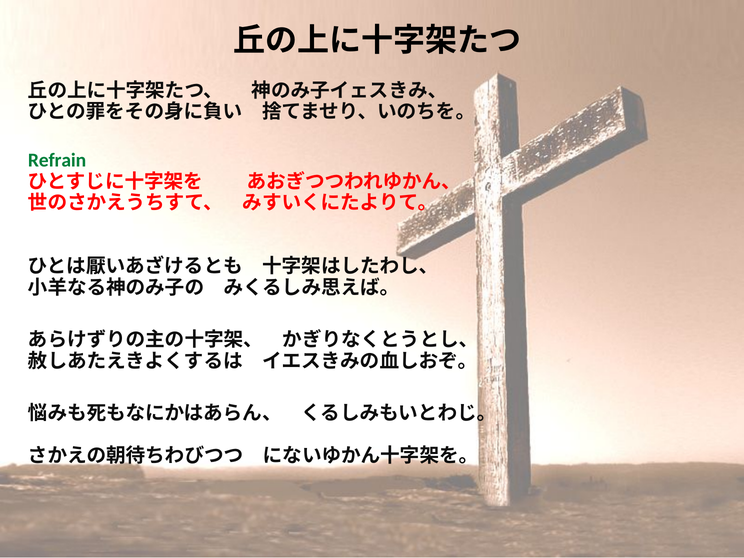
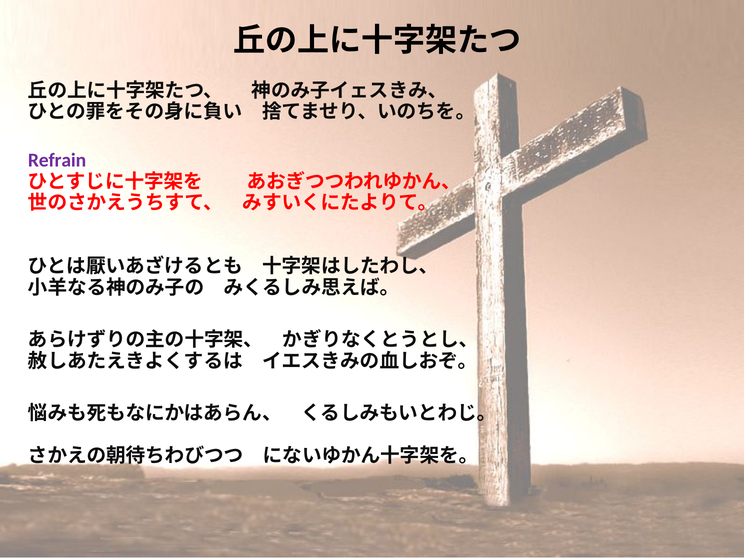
Refrain colour: green -> purple (57, 160)
